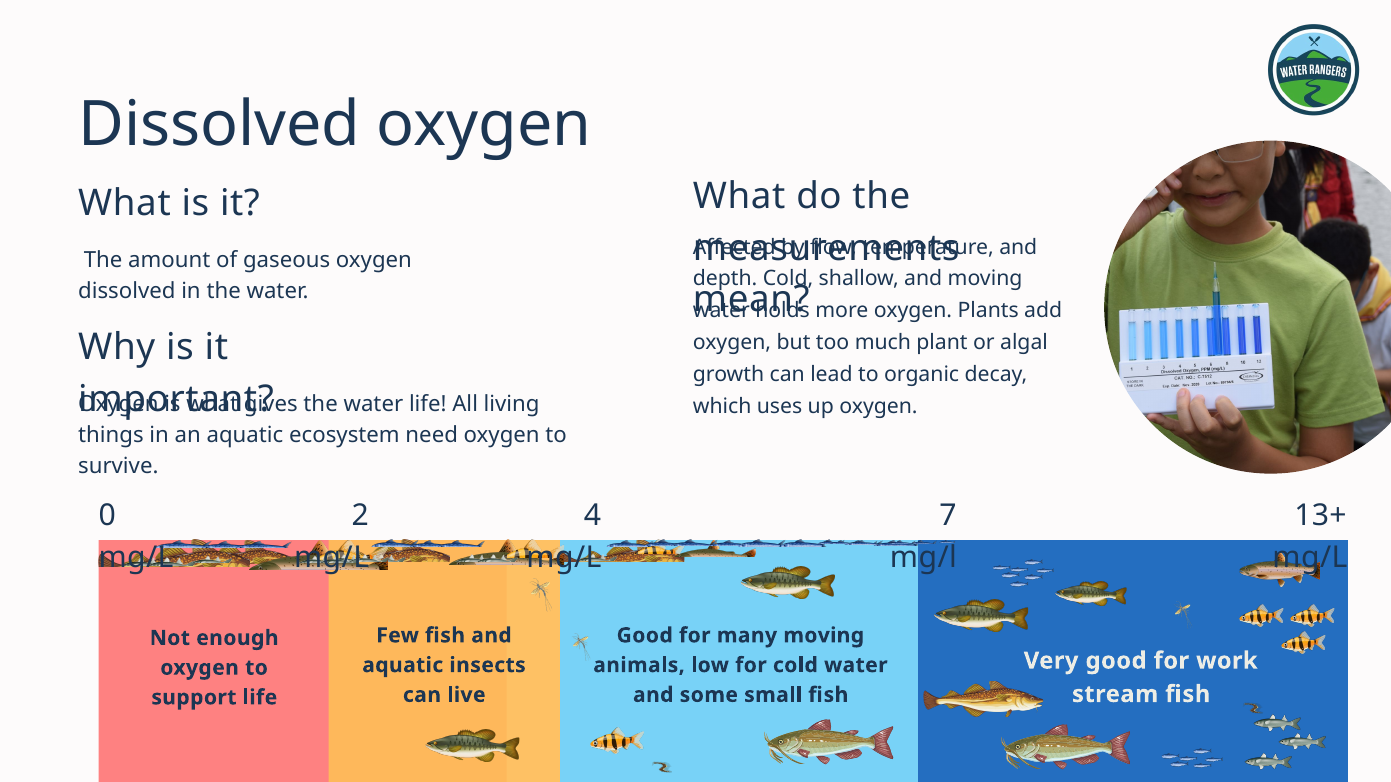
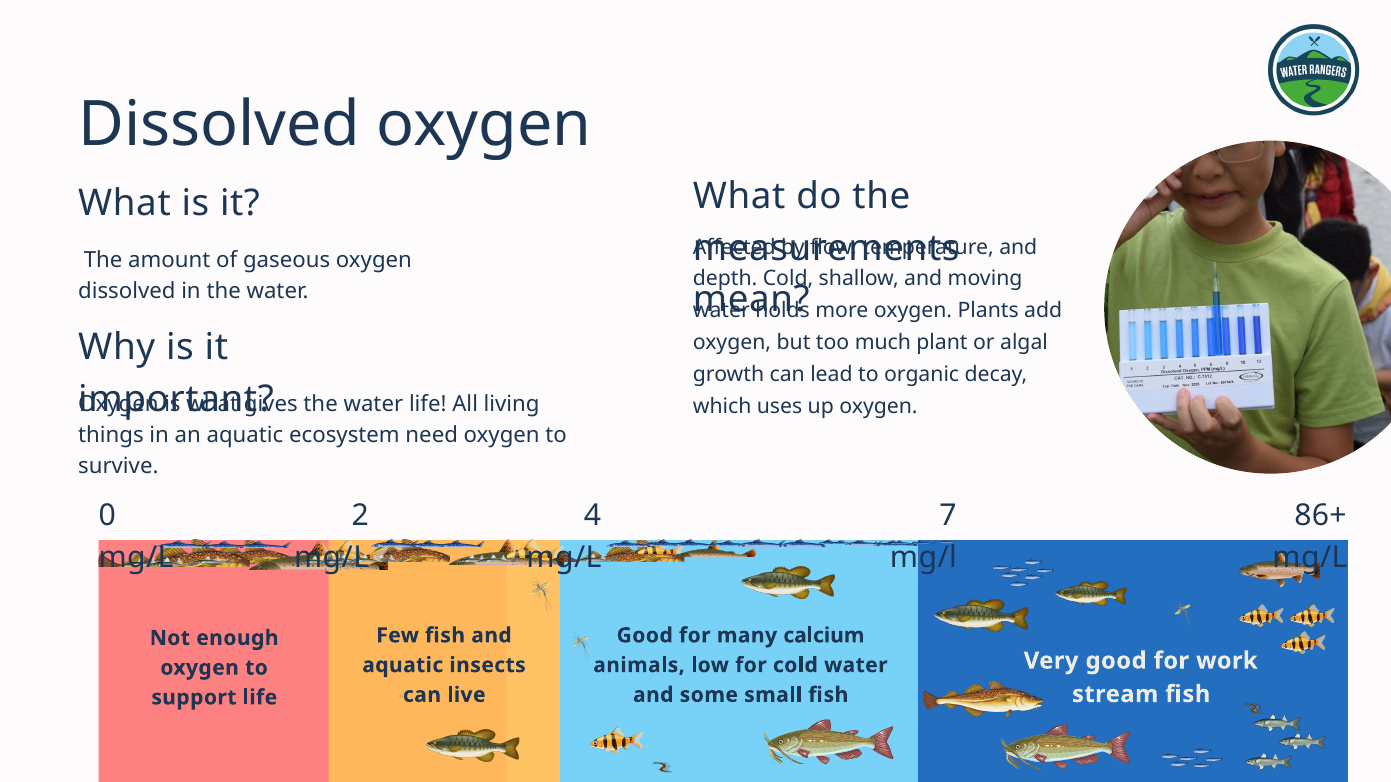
13+: 13+ -> 86+ (1321, 516)
many moving: moving -> calcium (824, 636)
